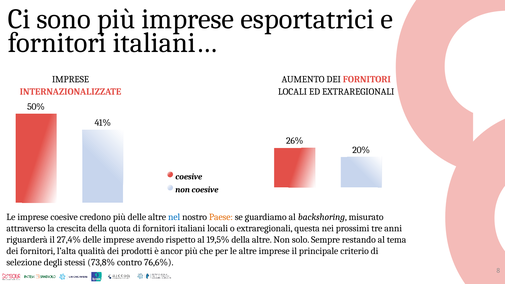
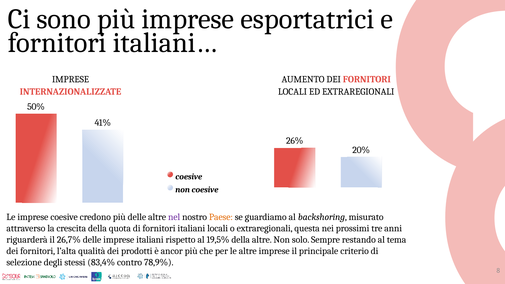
nel colour: blue -> purple (174, 217)
27,4%: 27,4% -> 26,7% (69, 240)
imprese avendo: avendo -> italiani (150, 240)
73,8%: 73,8% -> 83,4% (101, 263)
76,6%: 76,6% -> 78,9% (159, 263)
